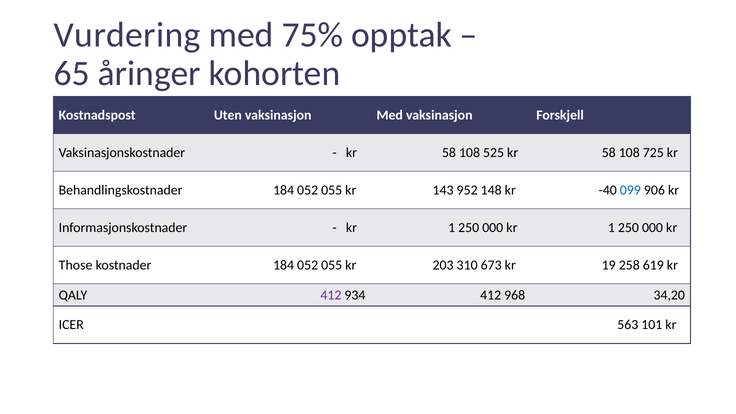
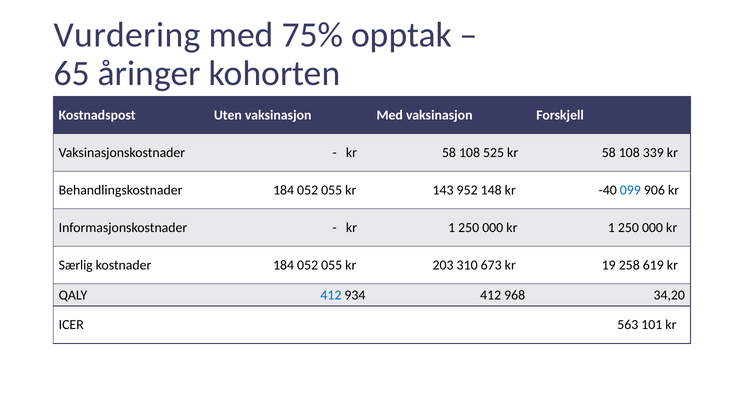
725: 725 -> 339 (653, 153)
Those: Those -> Særlig (76, 265)
412 colour: purple -> blue (331, 295)
